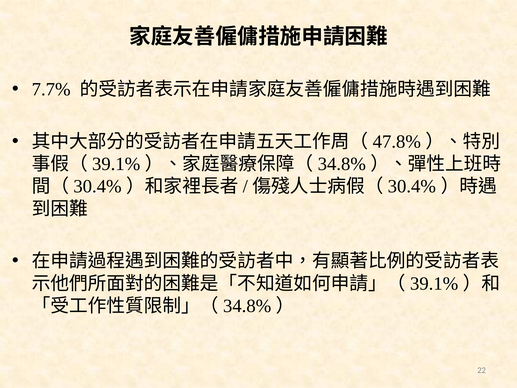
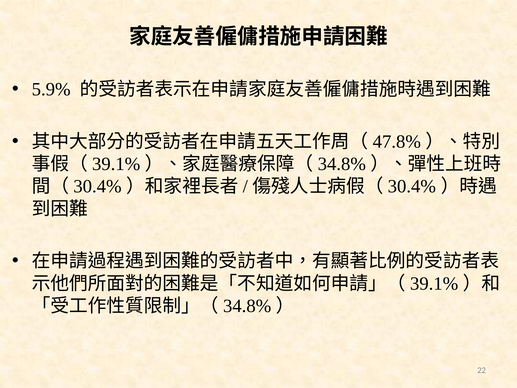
7.7%: 7.7% -> 5.9% (51, 89)
